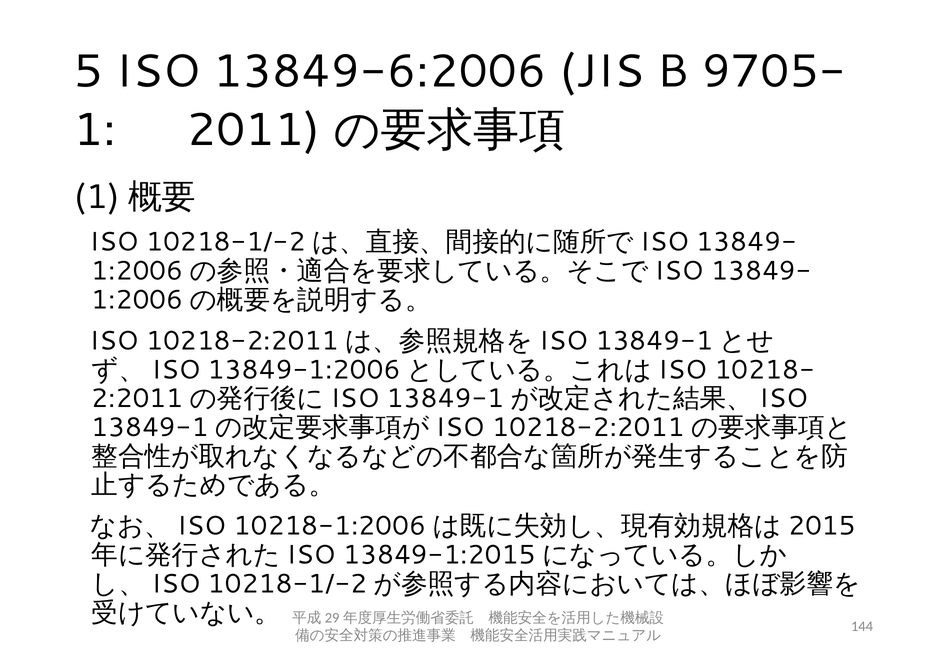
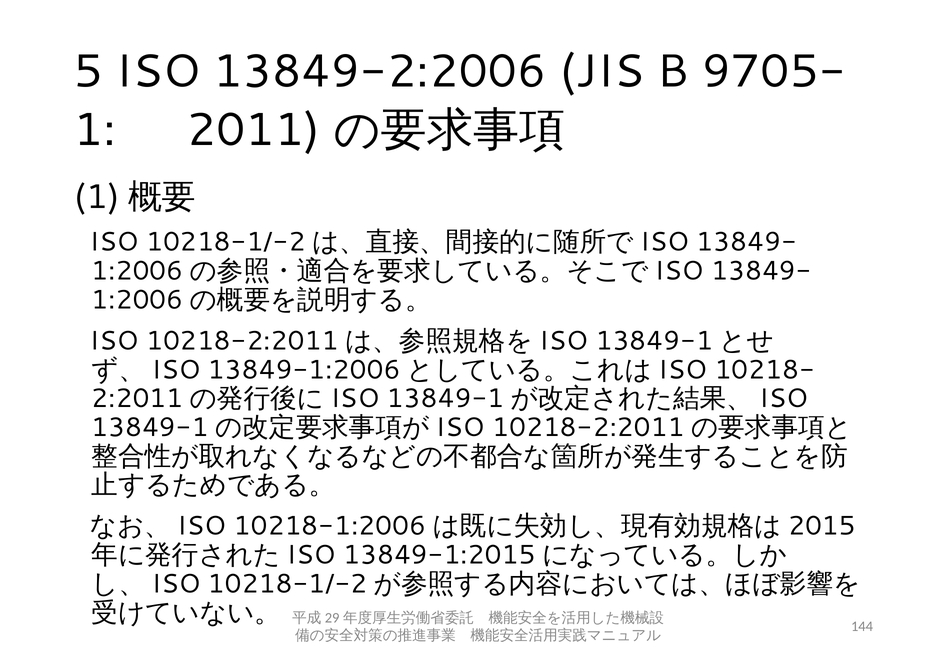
13849-6:2006: 13849-6:2006 -> 13849-2:2006 (380, 71)
